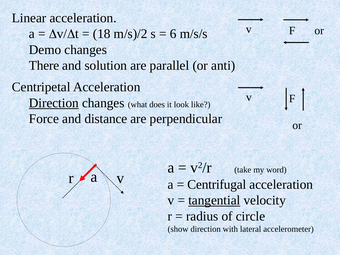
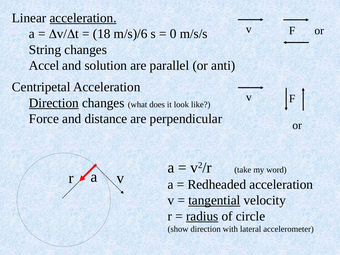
acceleration underline: none -> present (83, 18)
m/s)/2: m/s)/2 -> m/s)/6 (131, 34)
6: 6 -> 0 (173, 34)
Demo: Demo -> String (45, 50)
There: There -> Accel (44, 66)
Centrifugal: Centrifugal -> Redheaded (217, 185)
radius underline: none -> present (202, 216)
